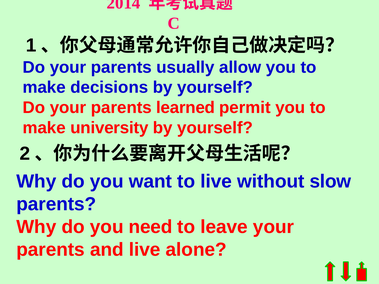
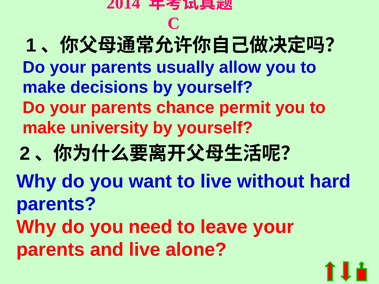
learned: learned -> chance (185, 108)
slow: slow -> hard (330, 182)
